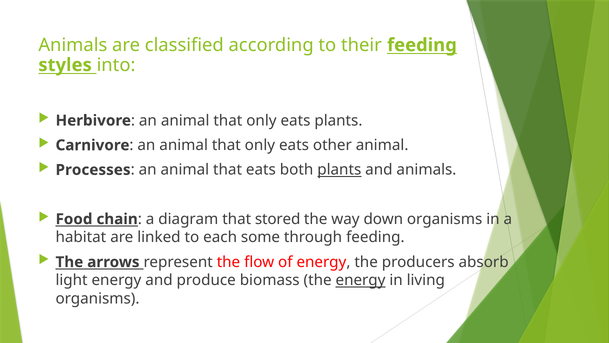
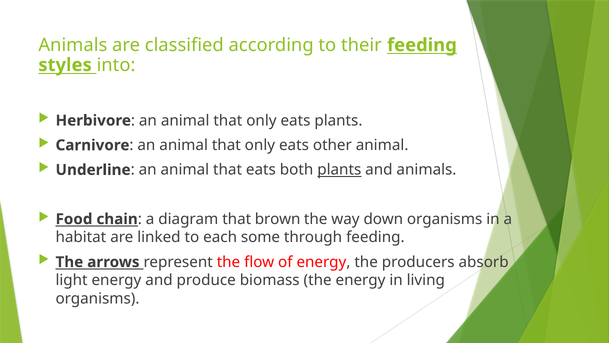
Processes: Processes -> Underline (93, 170)
stored: stored -> brown (278, 219)
energy underline: present -> none (361, 280)
